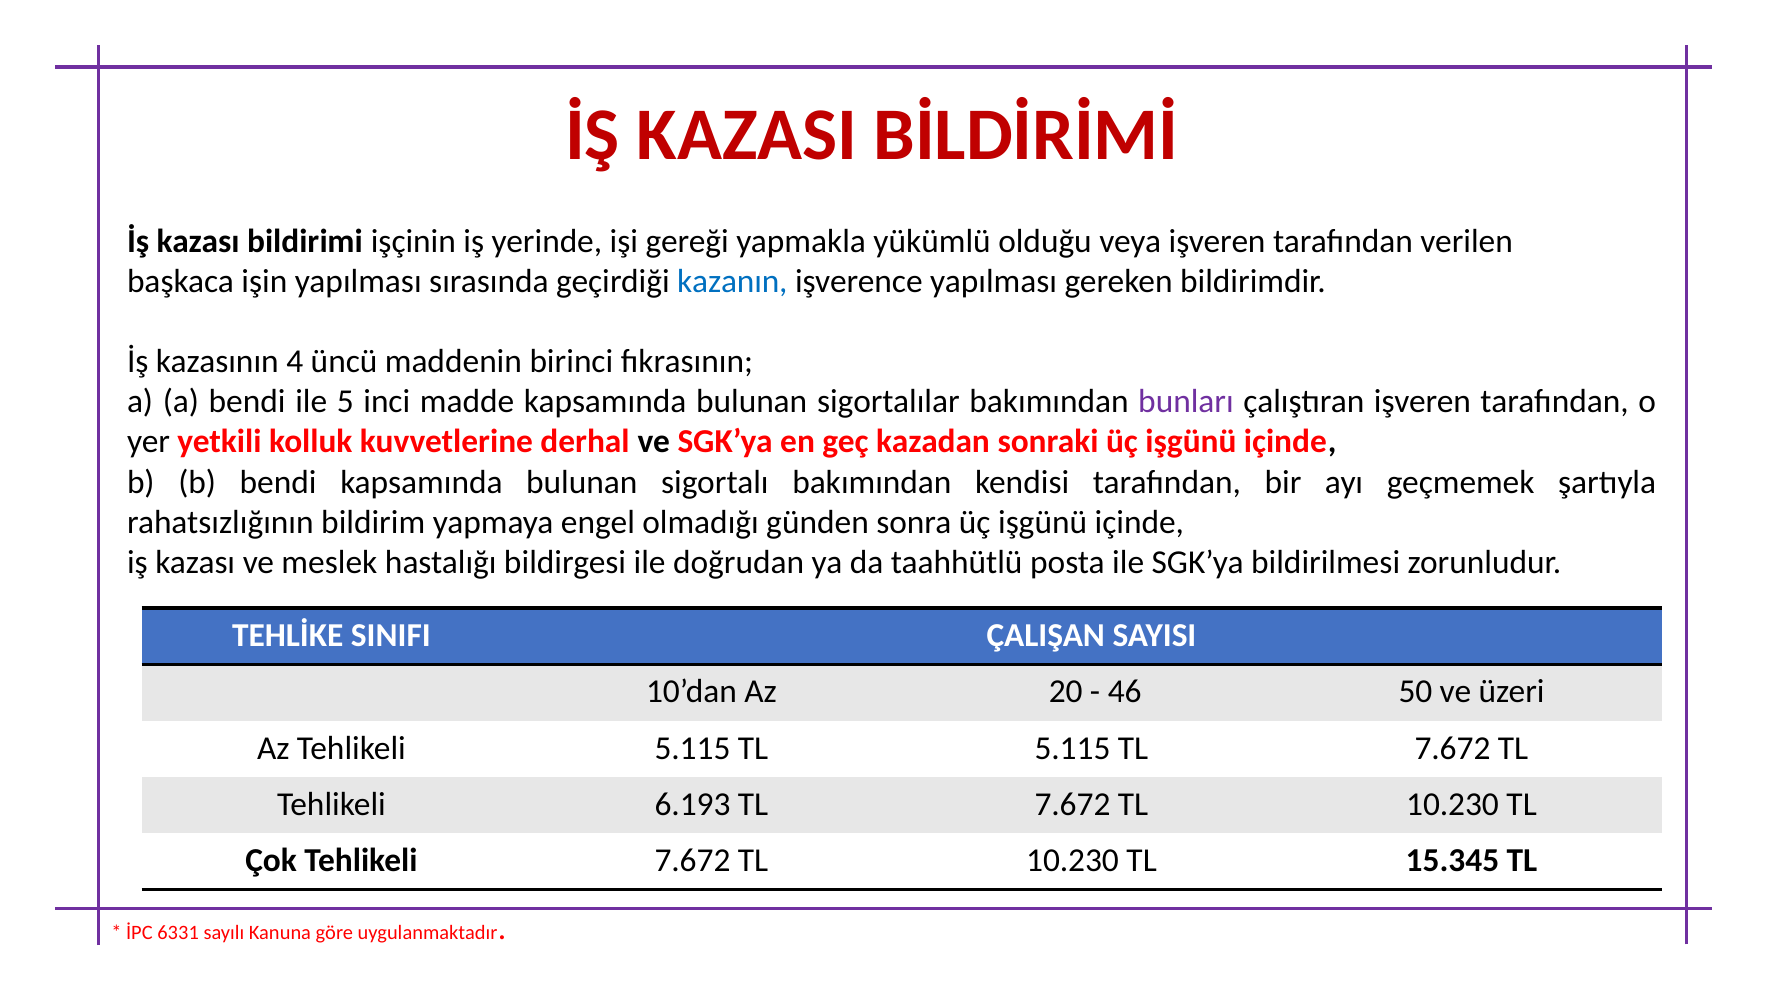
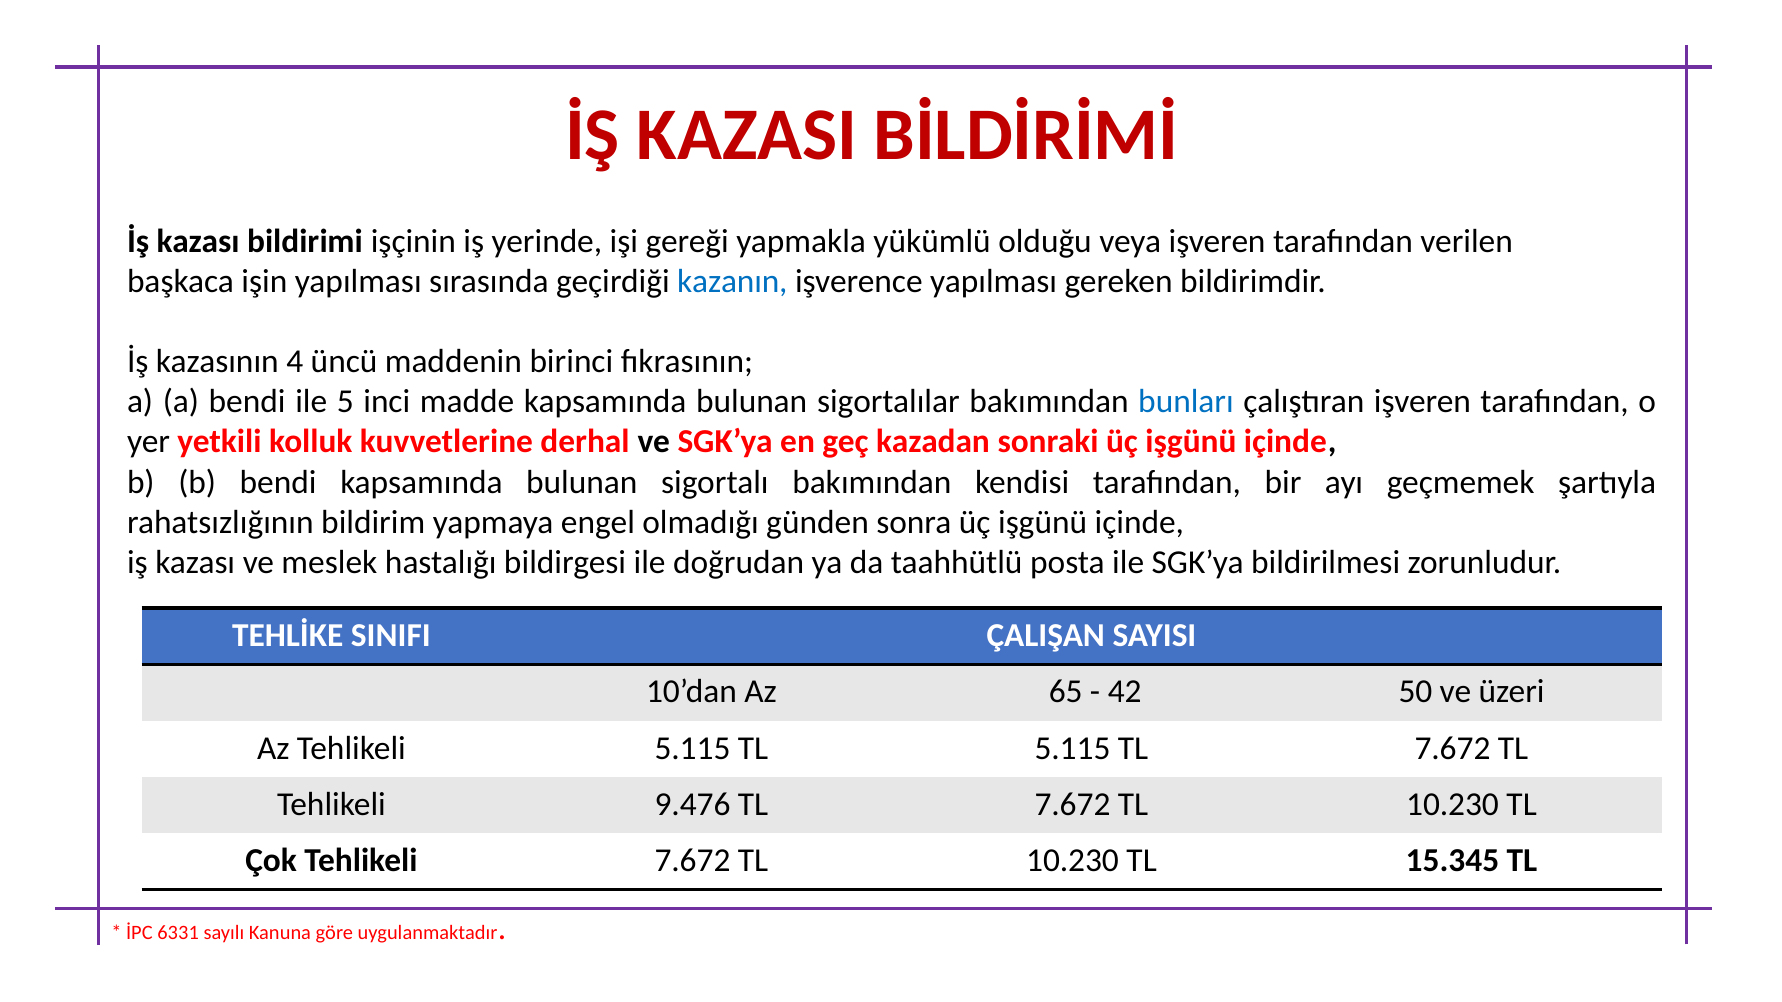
bunları colour: purple -> blue (1186, 402)
20: 20 -> 65 (1066, 692)
46: 46 -> 42 (1125, 692)
6.193: 6.193 -> 9.476 (693, 805)
